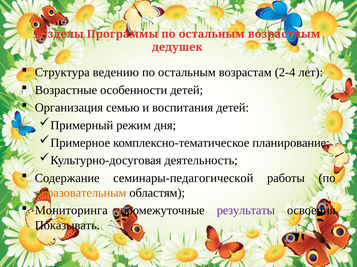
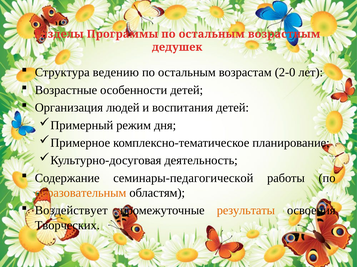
2‐4: 2‐4 -> 2‐0 (285, 73)
семью: семью -> людей (123, 108)
Мониторинга: Мониторинга -> Воздействует (71, 211)
результаты colour: purple -> orange (246, 211)
Показывать: Показывать -> Творческих (67, 226)
